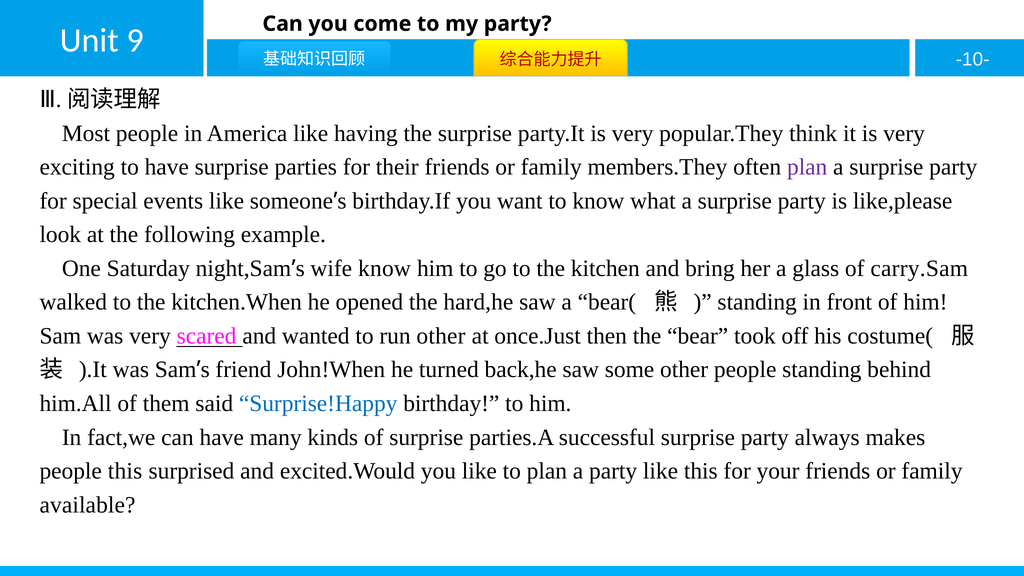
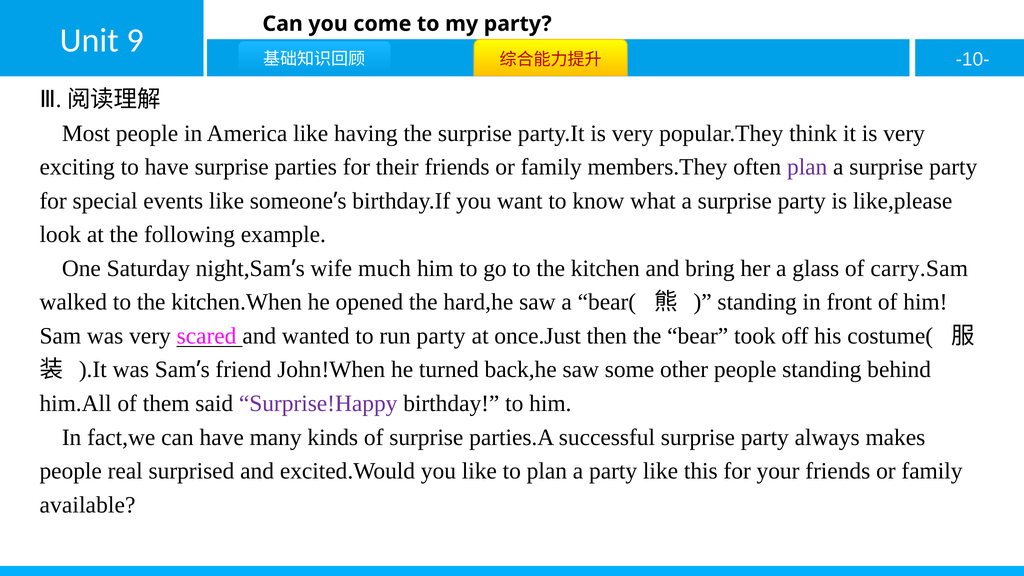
wife know: know -> much (385, 268)
run other: other -> party (441, 336)
Surprise!Happy colour: blue -> purple (318, 404)
people this: this -> real (125, 471)
